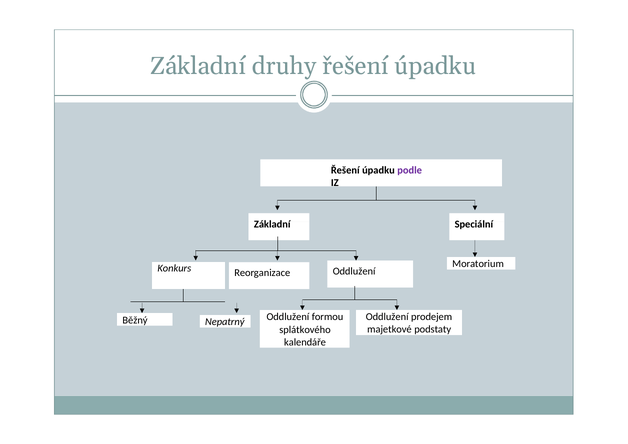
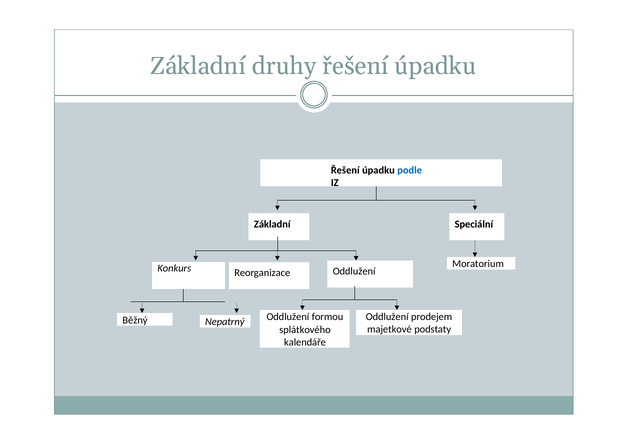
podle colour: purple -> blue (410, 170)
